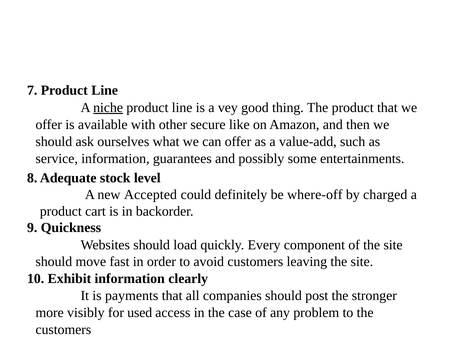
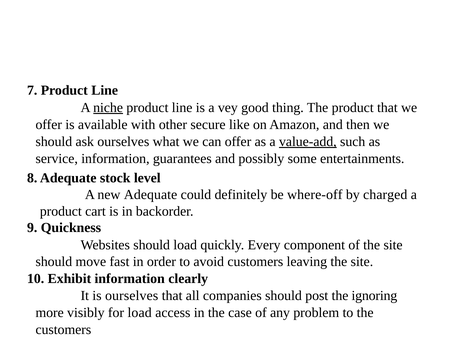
value-add underline: none -> present (308, 142)
new Accepted: Accepted -> Adequate (151, 195)
is payments: payments -> ourselves (132, 296)
stronger: stronger -> ignoring (374, 296)
for used: used -> load (140, 313)
